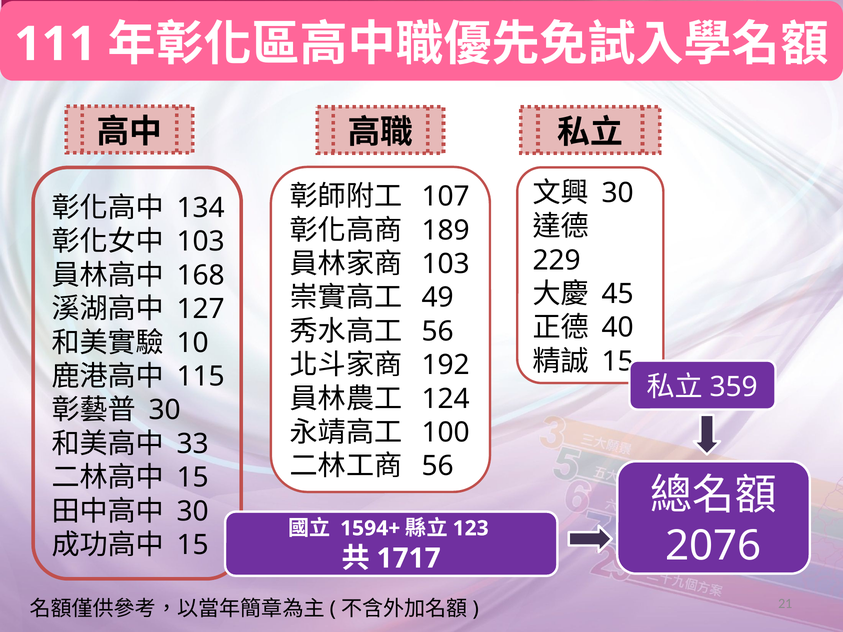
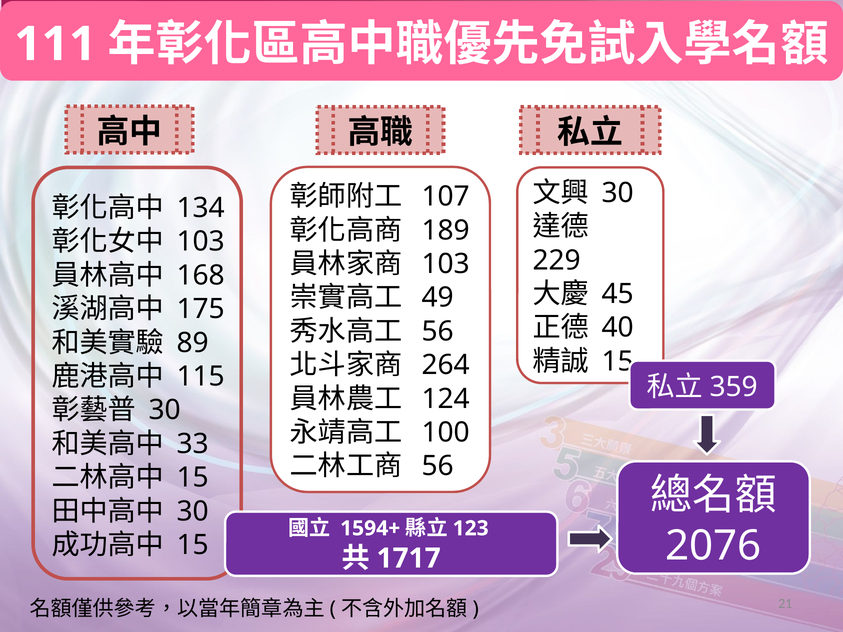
127: 127 -> 175 (201, 309)
10: 10 -> 89 (193, 343)
192: 192 -> 264 (446, 365)
